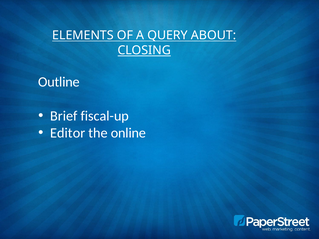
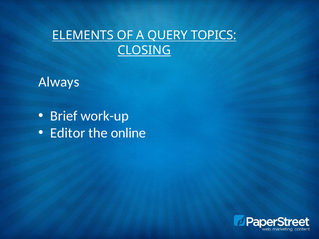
ABOUT: ABOUT -> TOPICS (214, 35)
Outline: Outline -> Always (59, 82)
fiscal-up: fiscal-up -> work-up (105, 116)
